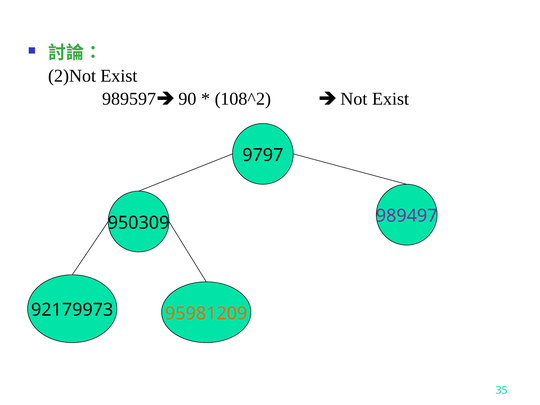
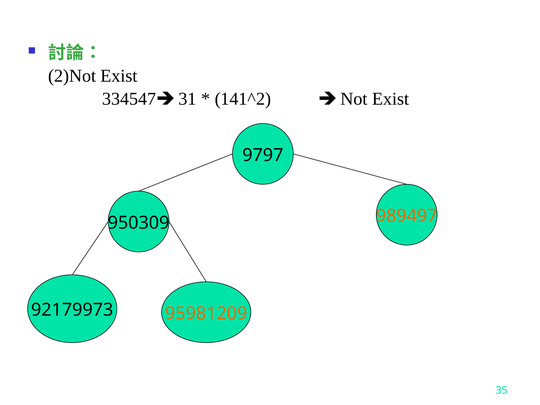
989597: 989597 -> 334547 (129, 99)
90: 90 -> 31 (188, 99)
108^2: 108^2 -> 141^2 (243, 99)
989497 colour: purple -> orange (407, 216)
